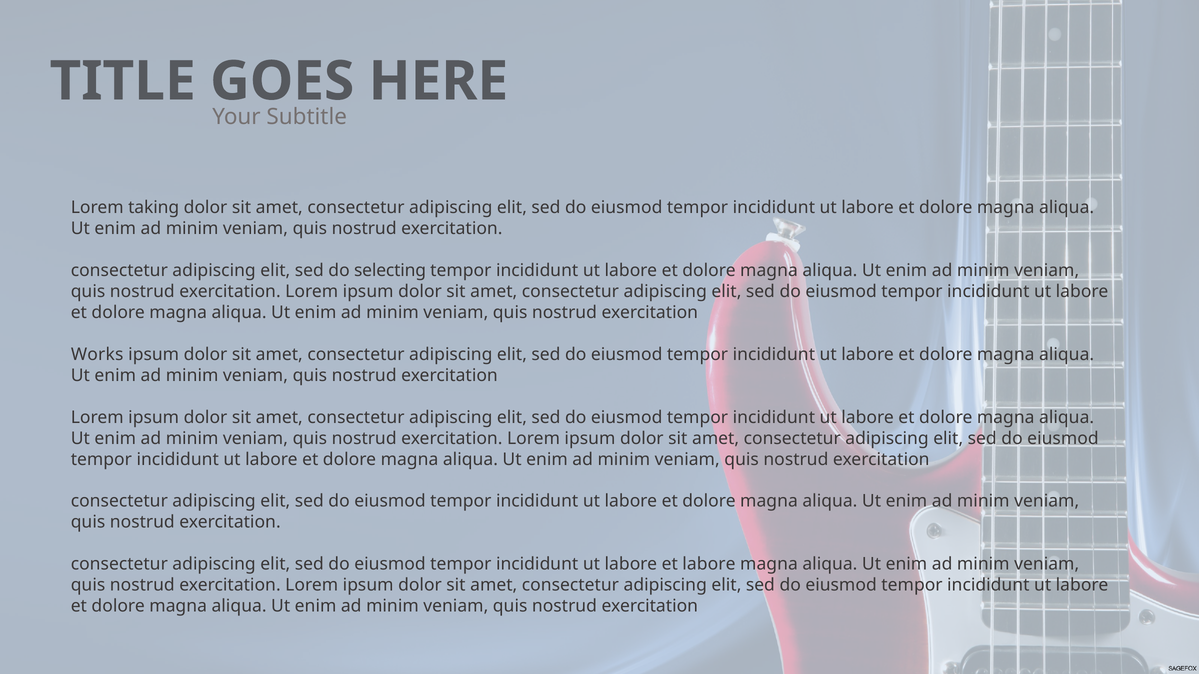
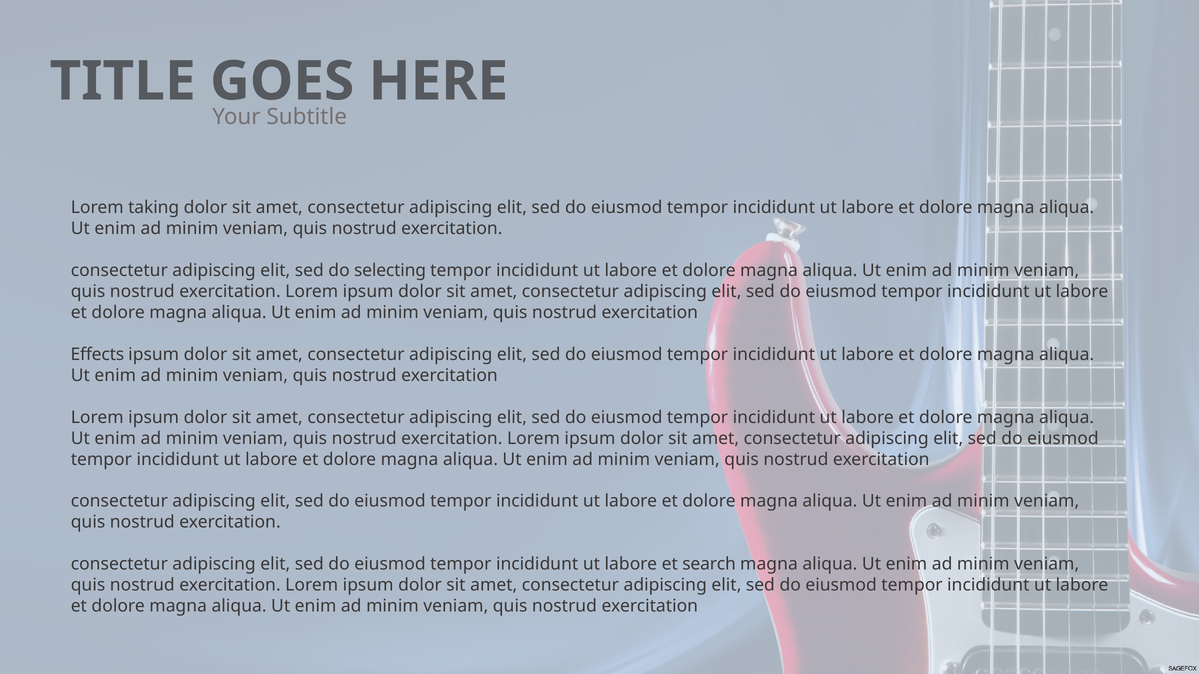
Works: Works -> Effects (97, 355)
et labore: labore -> search (709, 565)
